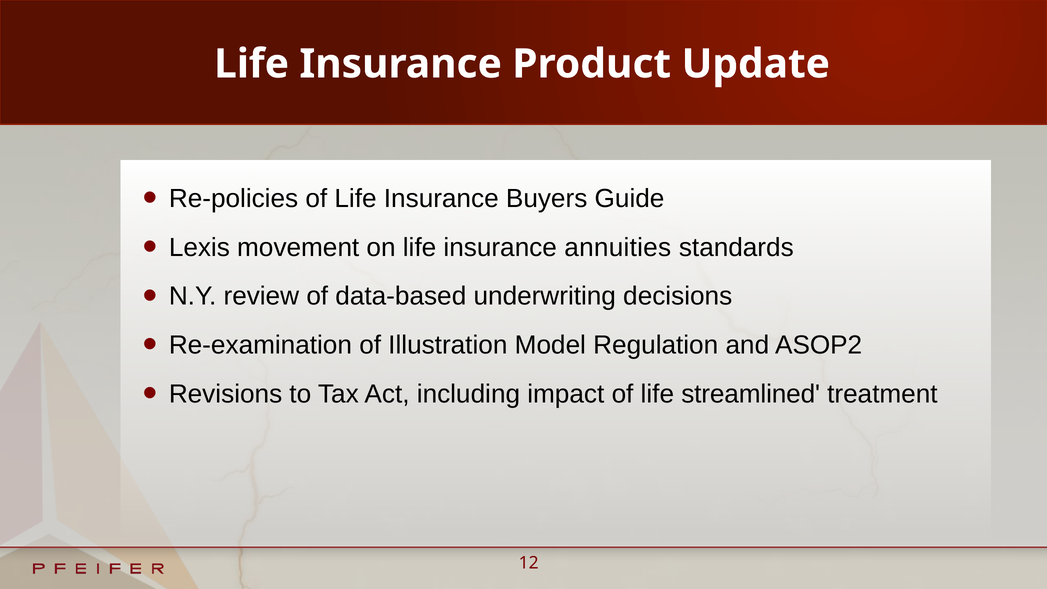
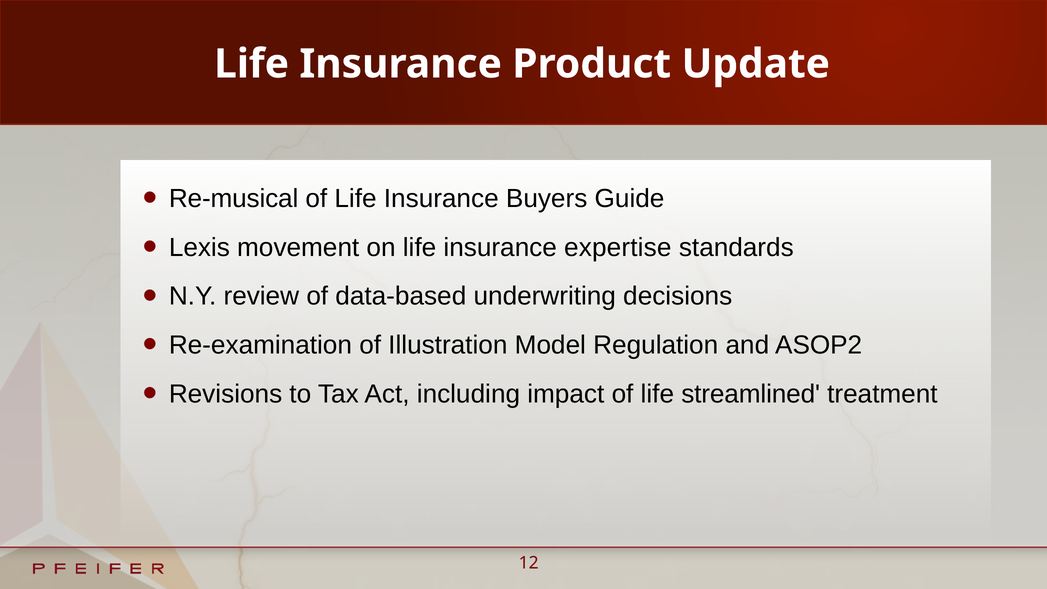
Re-policies: Re-policies -> Re-musical (234, 199)
annuities: annuities -> expertise (618, 247)
